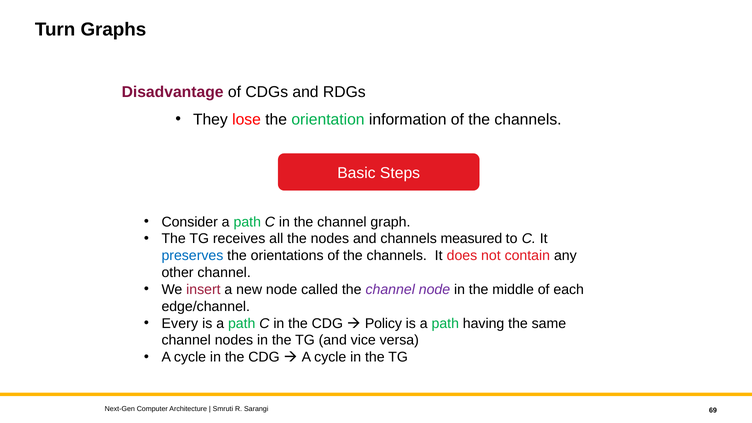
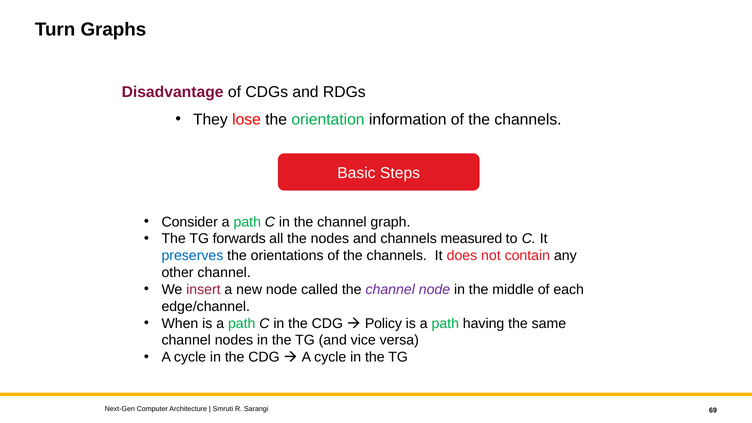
receives: receives -> forwards (239, 239)
Every: Every -> When (180, 323)
